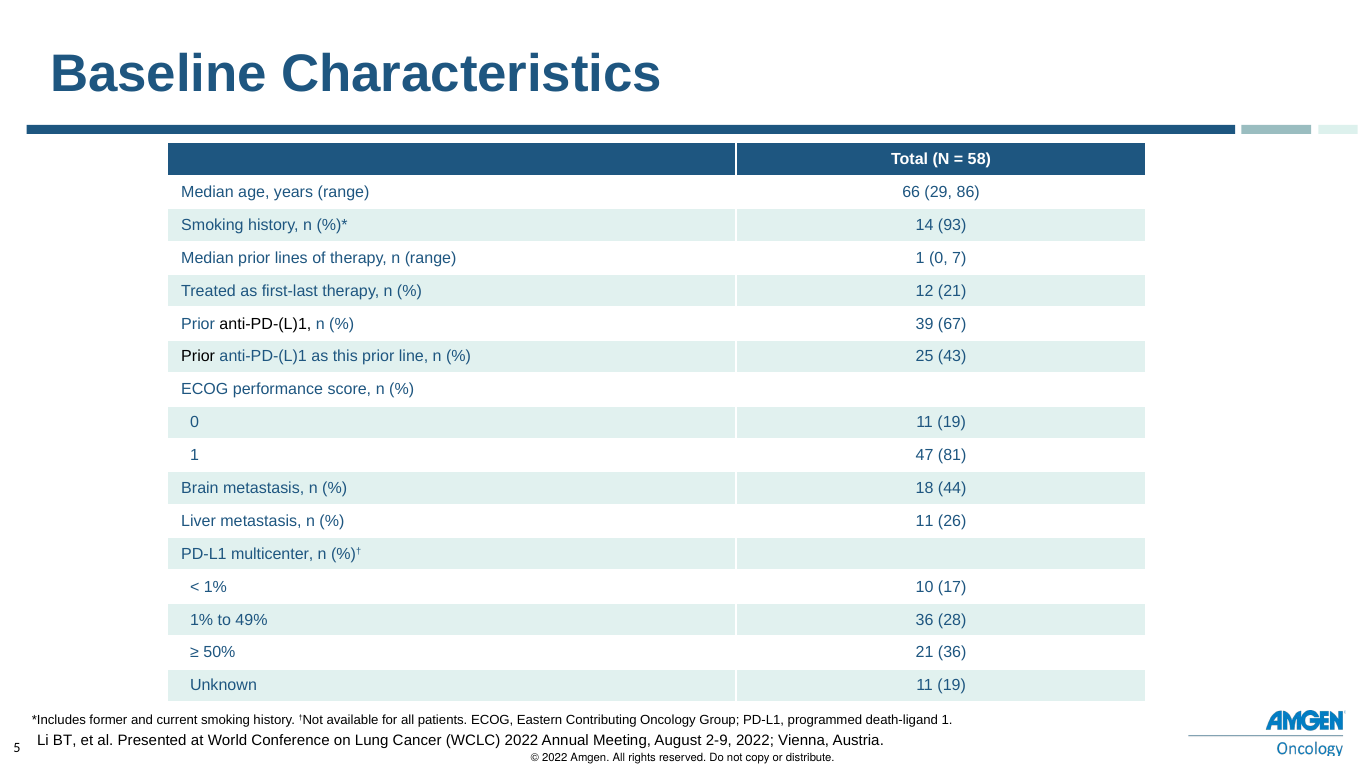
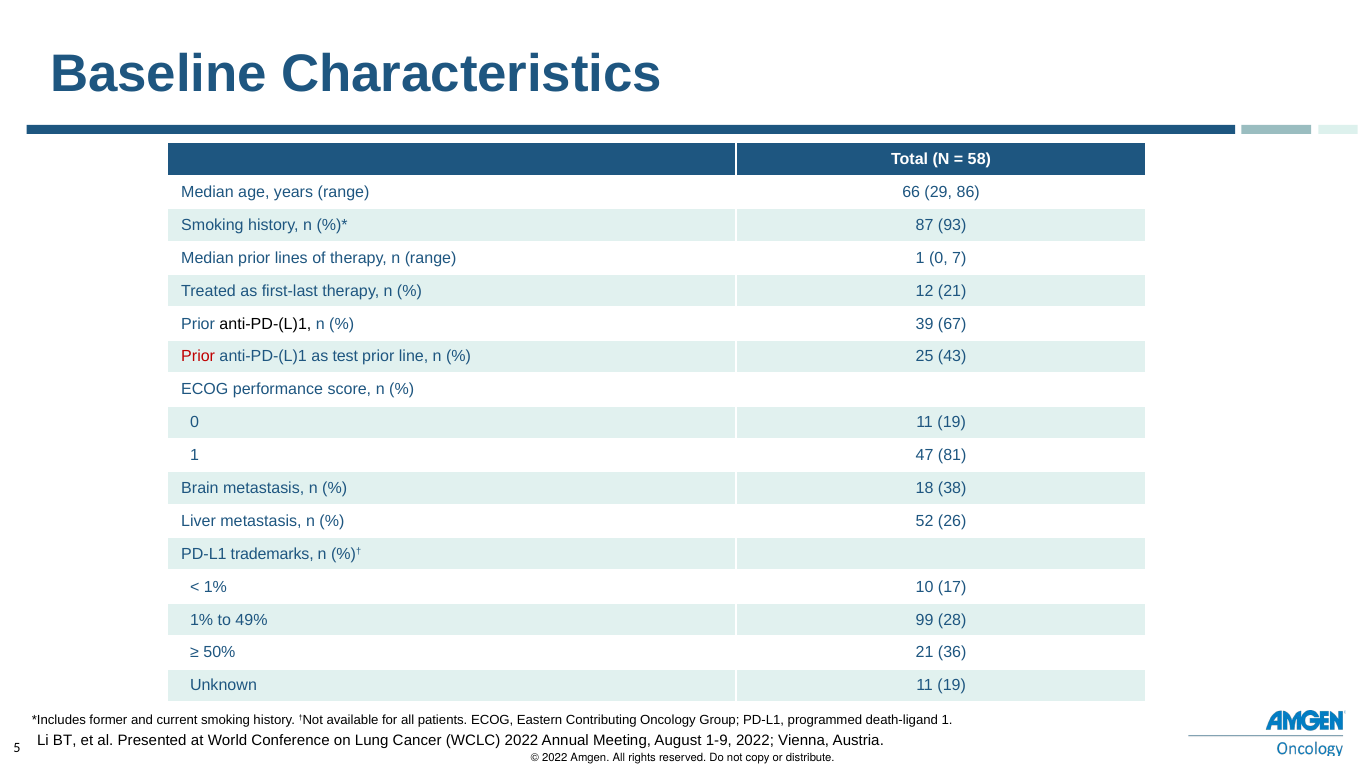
14: 14 -> 87 (925, 225)
Prior colour: black -> red (198, 357)
this: this -> test (345, 357)
44: 44 -> 38 (952, 488)
11: 11 -> 52 (925, 521)
multicenter: multicenter -> trademarks (272, 554)
49% 36: 36 -> 99 (925, 620)
2-9: 2-9 -> 1-9 (719, 740)
